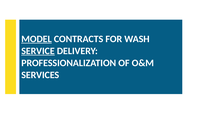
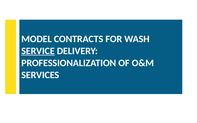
MODEL underline: present -> none (37, 39)
